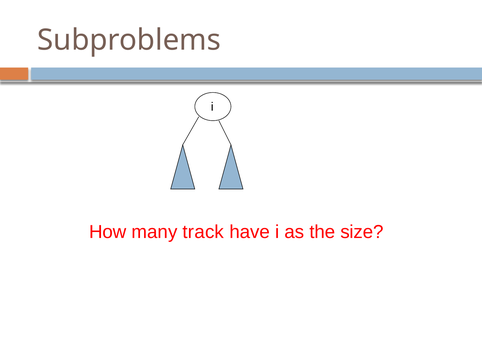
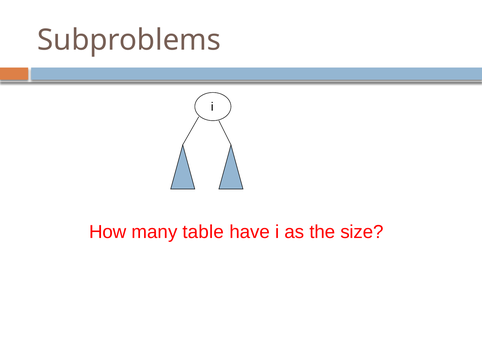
track: track -> table (203, 232)
